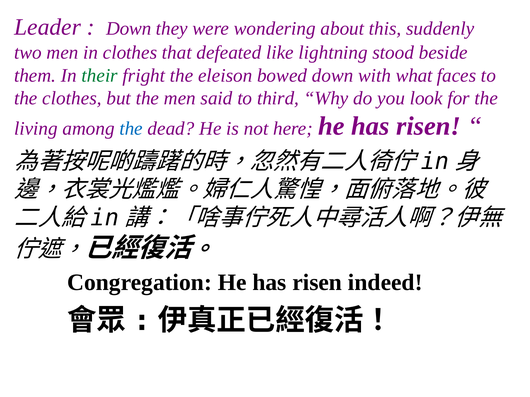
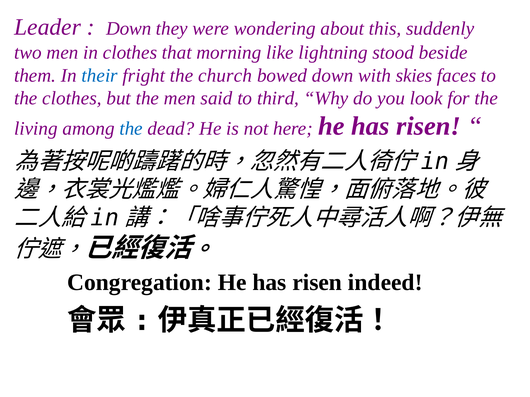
defeated: defeated -> morning (229, 53)
their colour: green -> blue (100, 76)
eleison: eleison -> church (225, 76)
what: what -> skies (414, 76)
